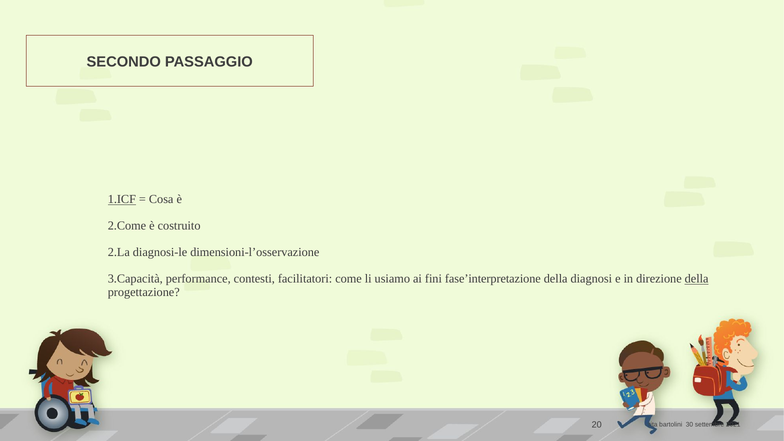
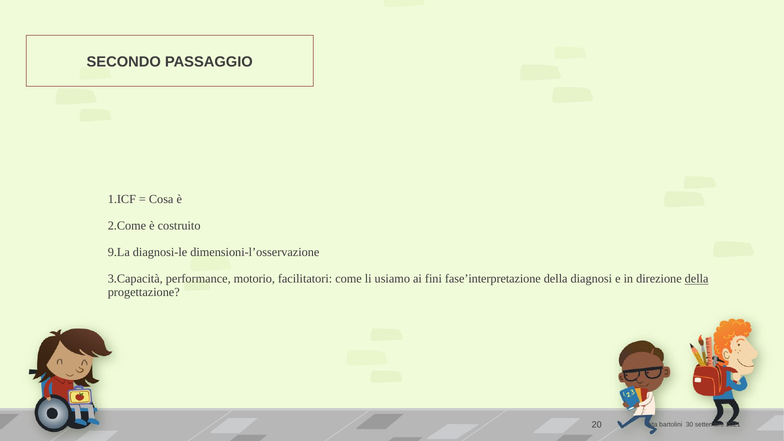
1.ICF underline: present -> none (122, 199)
2.La: 2.La -> 9.La (119, 252)
contesti: contesti -> motorio (254, 279)
